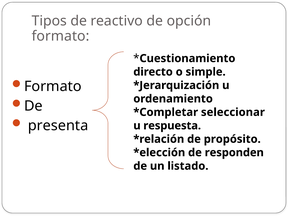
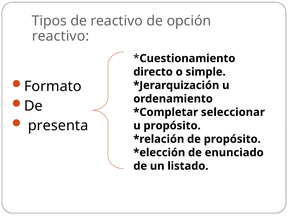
formato: formato -> reactivo (61, 36)
u respuesta: respuesta -> propósito (172, 126)
responden: responden -> enunciado (234, 153)
